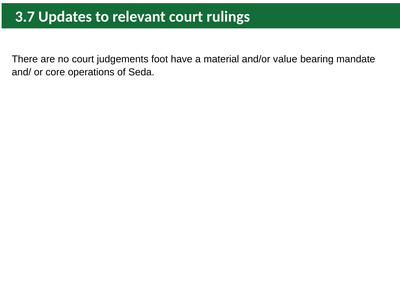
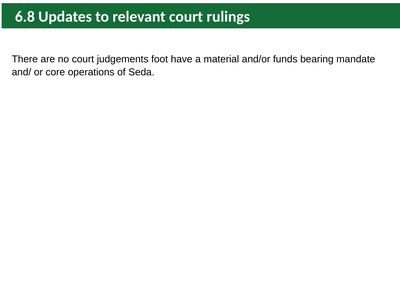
3.7: 3.7 -> 6.8 (25, 17)
value: value -> funds (285, 59)
